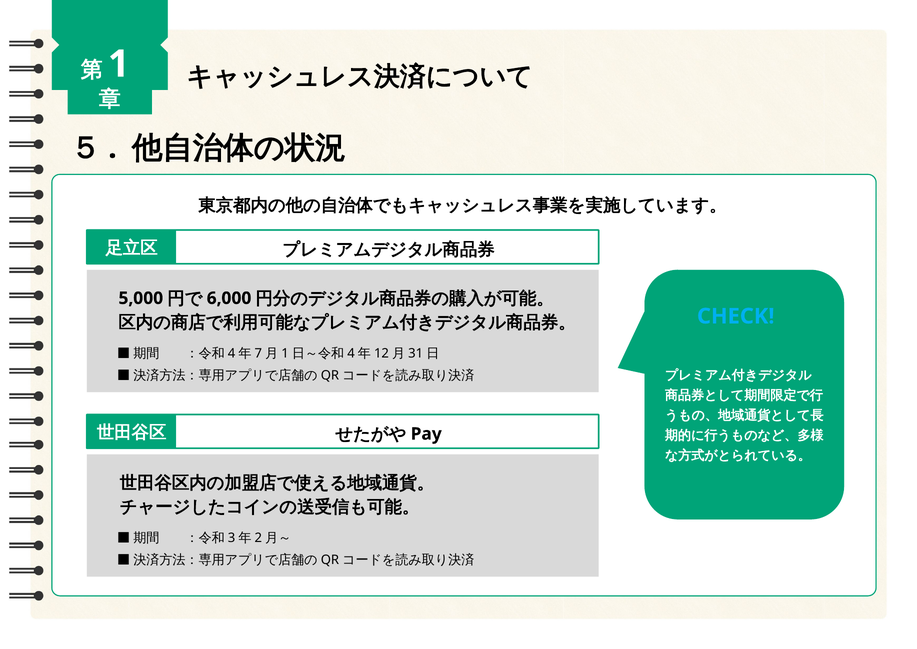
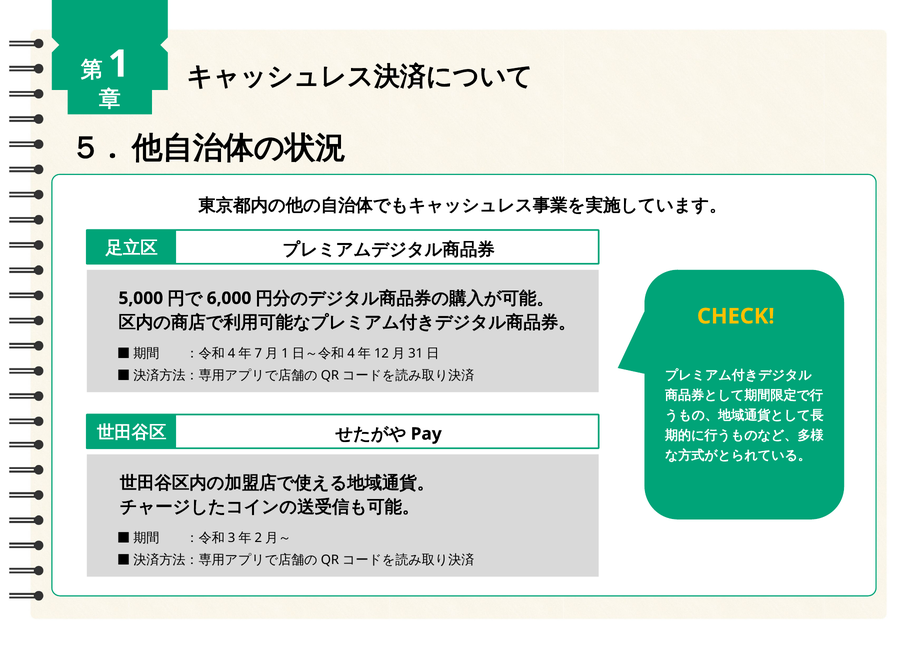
CHECK colour: light blue -> yellow (736, 316)
